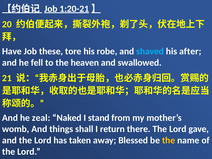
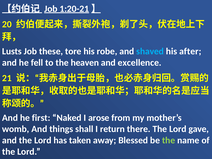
Have: Have -> Lusts (12, 51)
swallowed: swallowed -> excellence (140, 63)
zeal: zeal -> first (41, 118)
stand: stand -> arose (99, 118)
the colour: yellow -> light green (169, 140)
